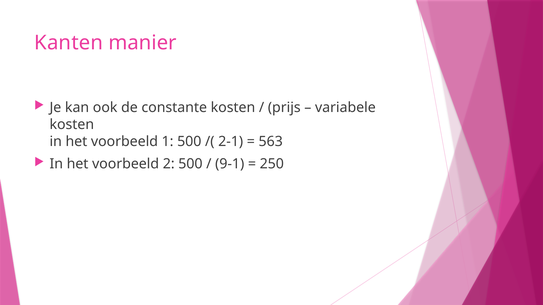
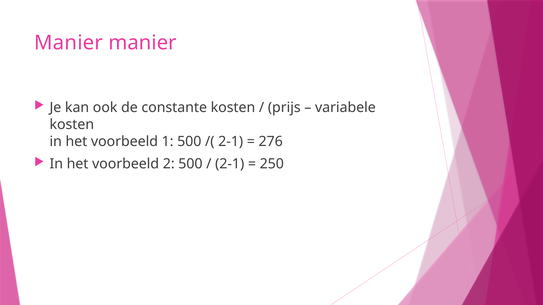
Kanten: Kanten -> Manier (69, 43)
563: 563 -> 276 (271, 142)
9-1: 9-1 -> 2-1 (230, 164)
